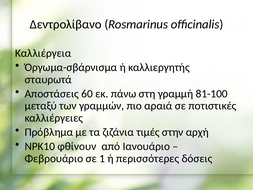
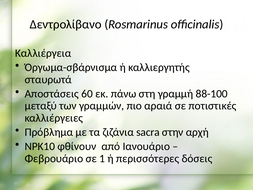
81-100: 81-100 -> 88-100 (212, 94)
τιμές: τιμές -> sacra (148, 132)
